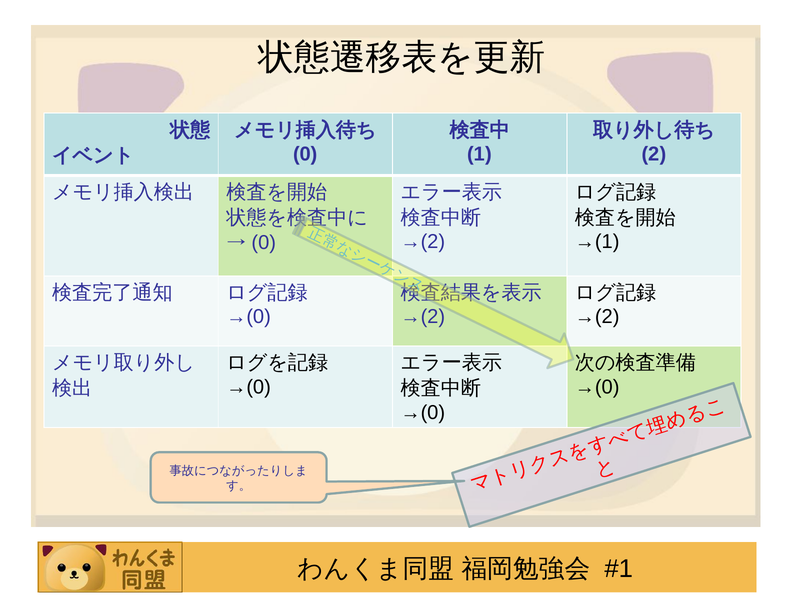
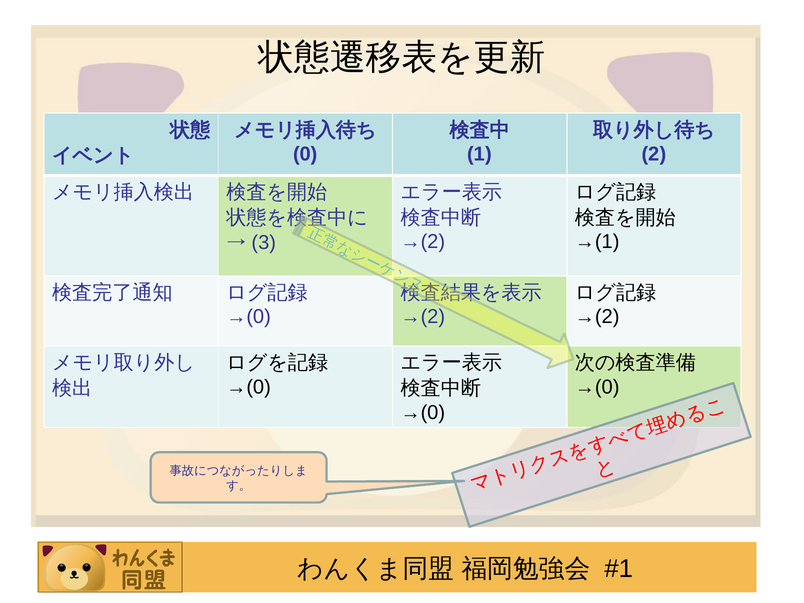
0: 0 -> 3 (264, 243)
